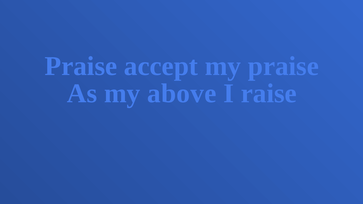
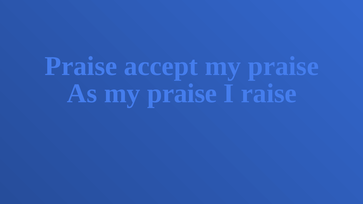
As my above: above -> praise (182, 94)
